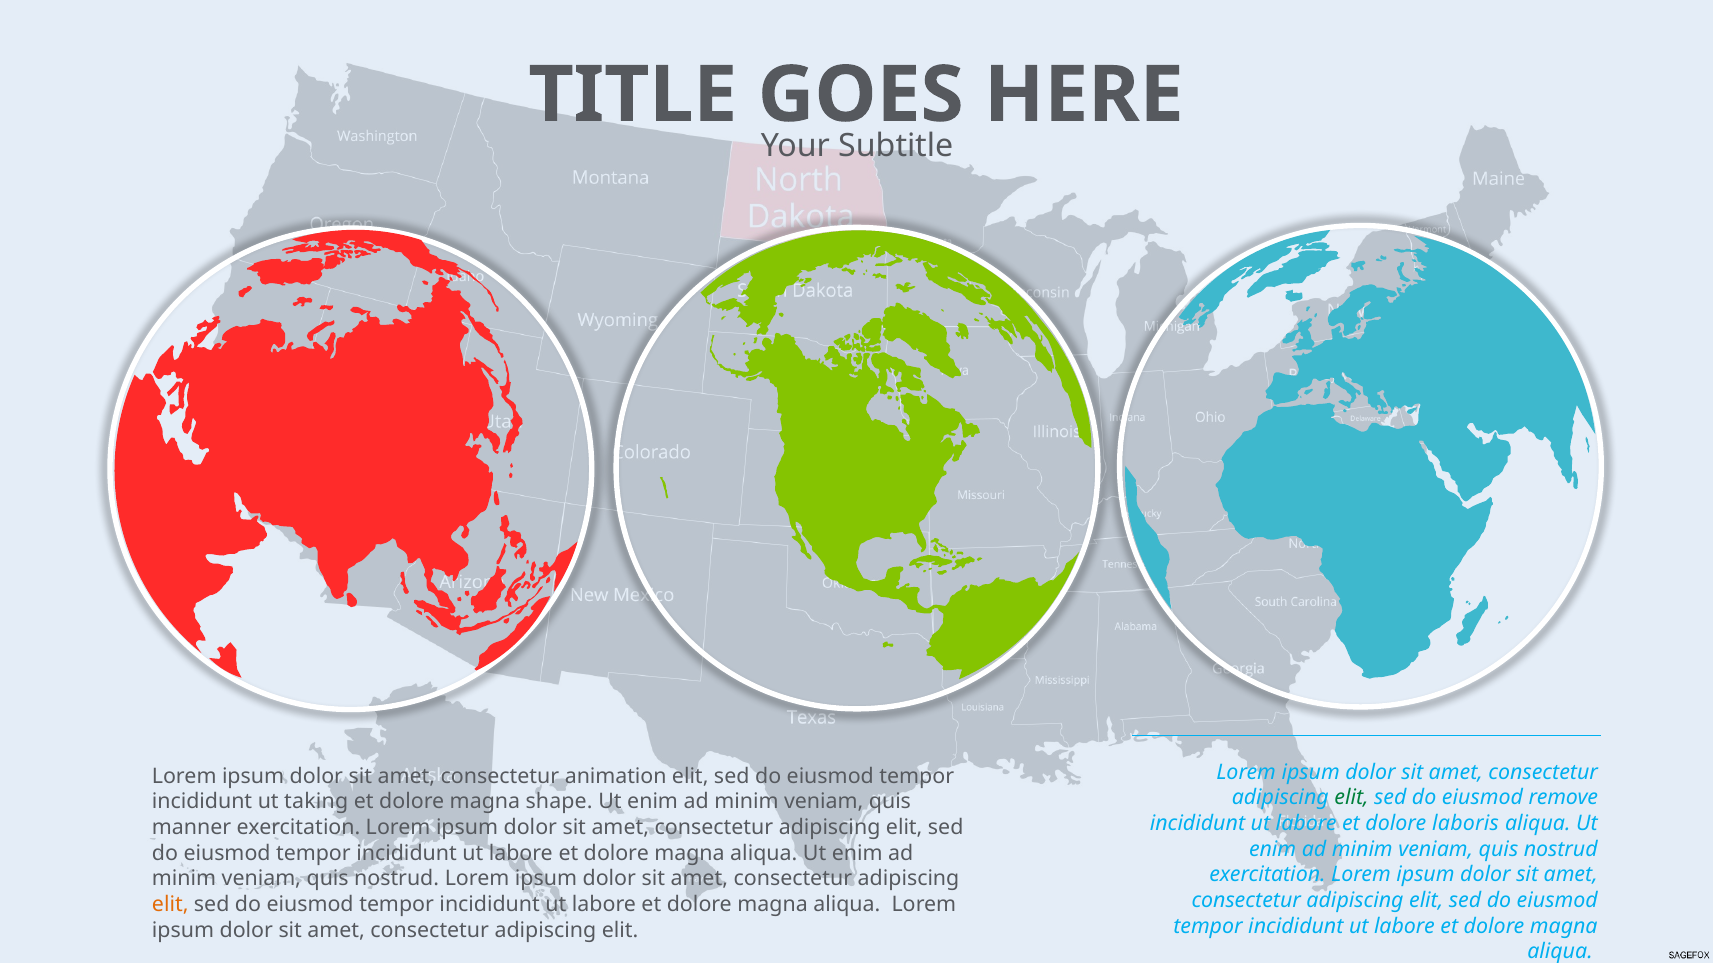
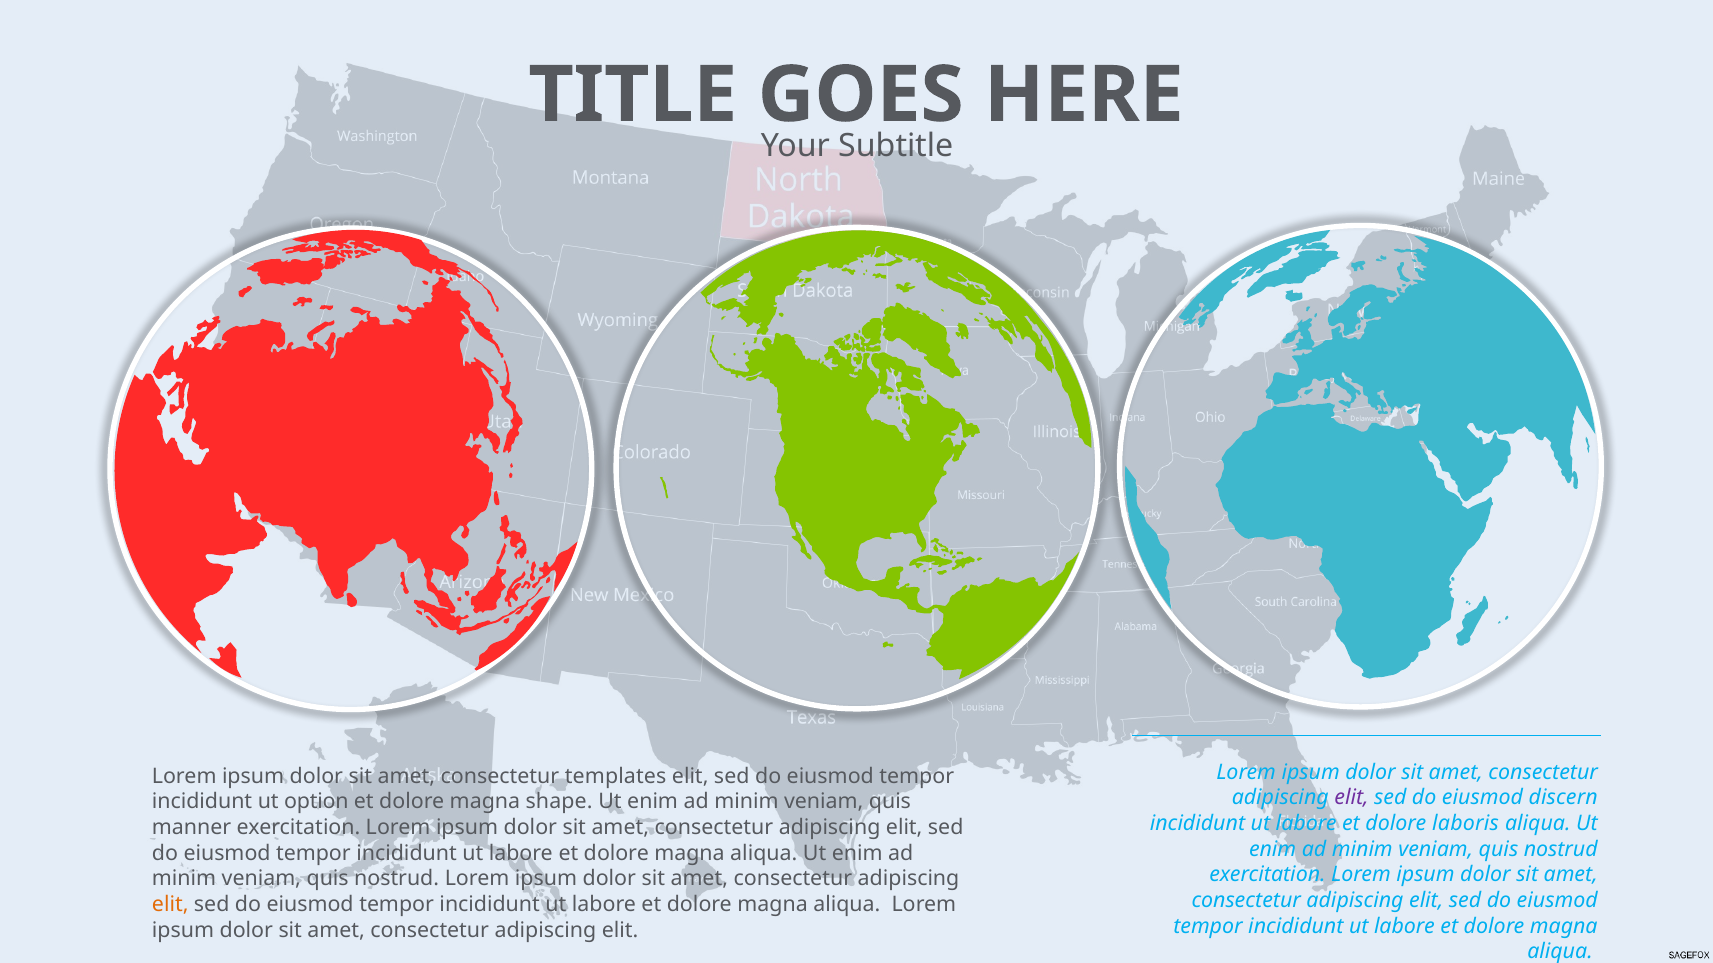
animation: animation -> templates (616, 776)
elit colour: green -> purple (1352, 798)
remove: remove -> discern (1563, 798)
taking: taking -> option (316, 802)
